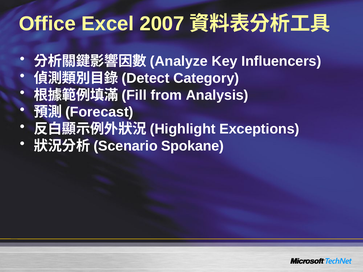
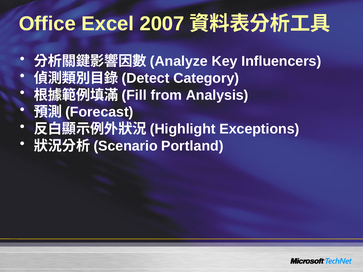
Spokane: Spokane -> Portland (192, 146)
